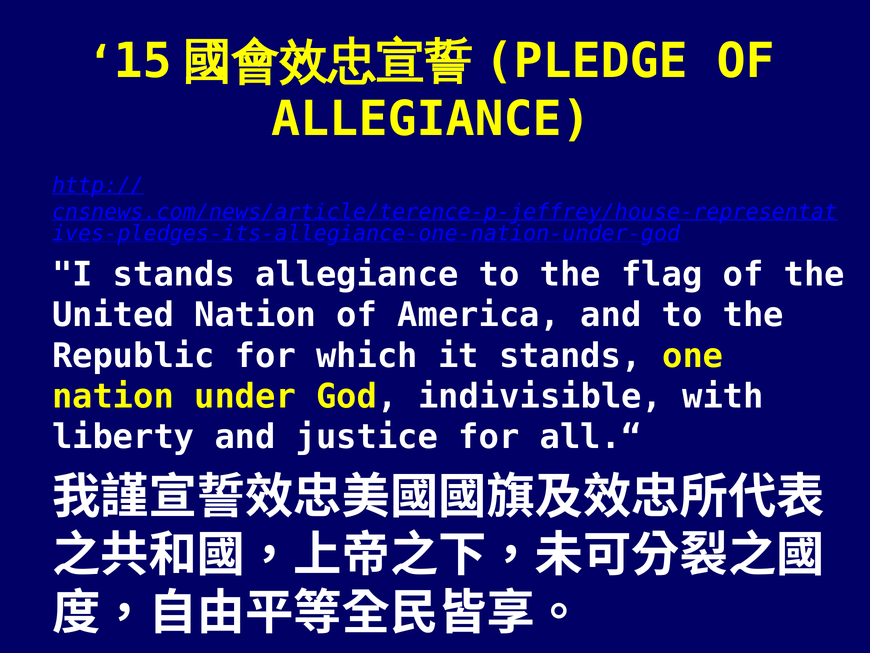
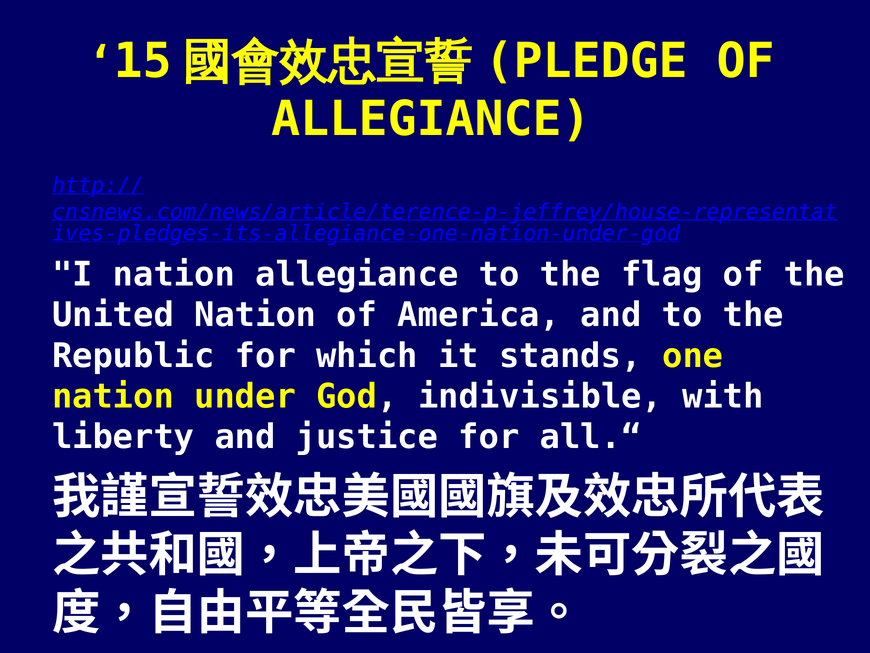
I stands: stands -> nation (174, 274)
